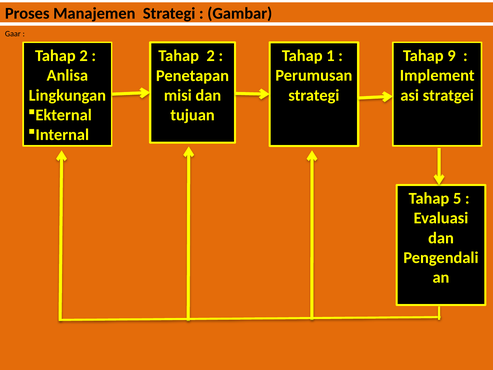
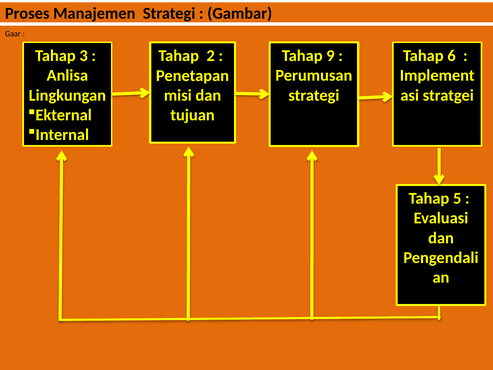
2: 2 -> 3 (84, 56)
1: 1 -> 9 (330, 56)
9: 9 -> 6 (451, 56)
